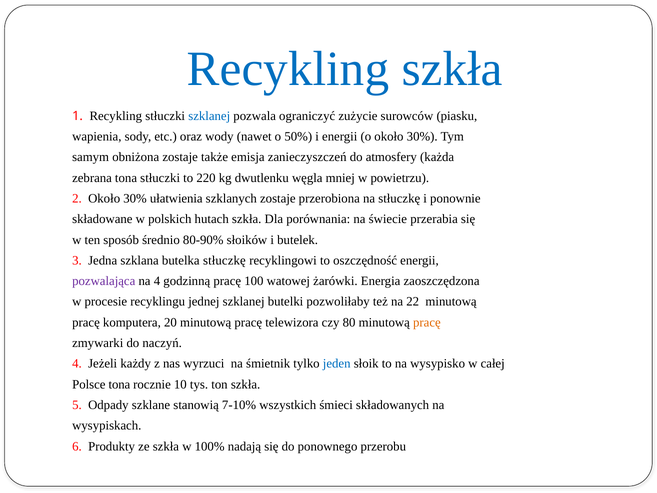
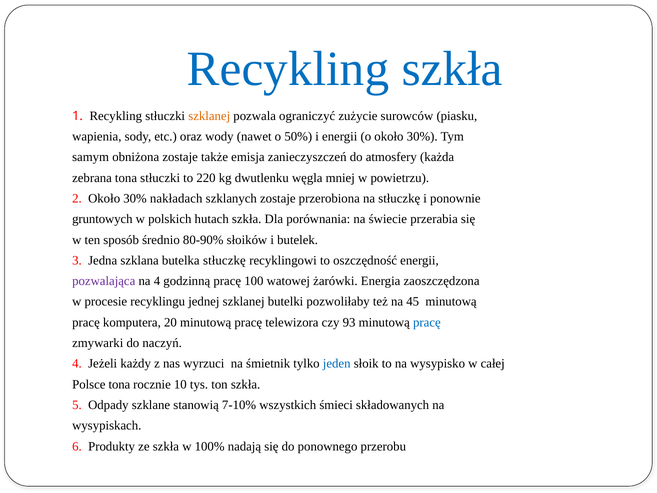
szklanej colour: blue -> orange (209, 116)
ułatwienia: ułatwienia -> nakładach (176, 198)
składowane: składowane -> gruntowych (102, 219)
22: 22 -> 45 (413, 302)
80: 80 -> 93 (349, 322)
pracę colour: orange -> blue (427, 322)
